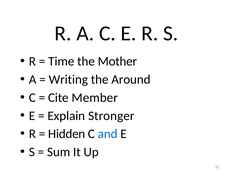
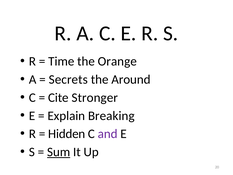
Mother: Mother -> Orange (117, 61)
Writing: Writing -> Secrets (68, 79)
Member: Member -> Stronger (95, 97)
Stronger: Stronger -> Breaking (111, 116)
and colour: blue -> purple (108, 134)
Sum underline: none -> present (59, 152)
